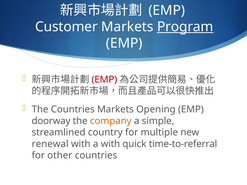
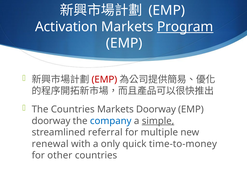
Customer: Customer -> Activation (66, 27)
Markets Opening: Opening -> Doorway (156, 109)
company colour: orange -> blue (111, 121)
simple underline: none -> present (158, 121)
country: country -> referral (105, 133)
a with: with -> only (110, 144)
time-to-referral: time-to-referral -> time-to-money (183, 144)
